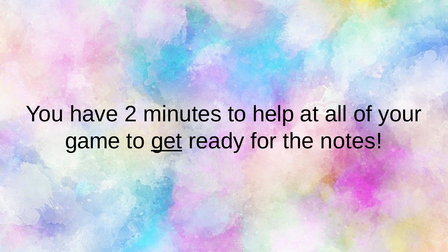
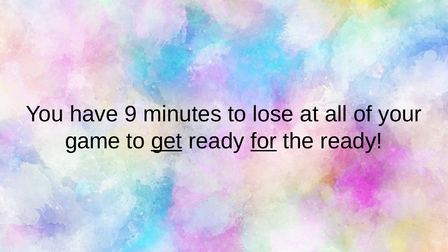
2: 2 -> 9 (131, 114)
help: help -> lose (273, 114)
for underline: none -> present (264, 141)
the notes: notes -> ready (351, 141)
